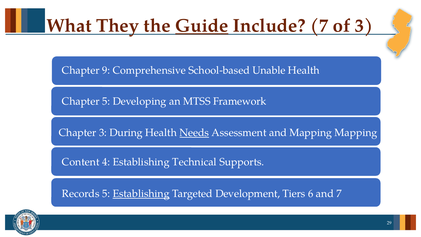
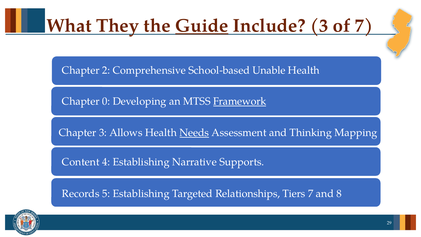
Include 7: 7 -> 3 (319, 26)
of 3: 3 -> 7 (364, 26)
9: 9 -> 2 (106, 70)
Chapter 5: 5 -> 0 (106, 101)
Framework underline: none -> present (240, 101)
During: During -> Allows (126, 133)
and Mapping: Mapping -> Thinking (311, 133)
Technical: Technical -> Narrative (195, 162)
Establishing underline: present -> none (141, 194)
Development: Development -> Relationships (248, 194)
Tiers 6: 6 -> 7 (311, 194)
and 7: 7 -> 8 (339, 194)
